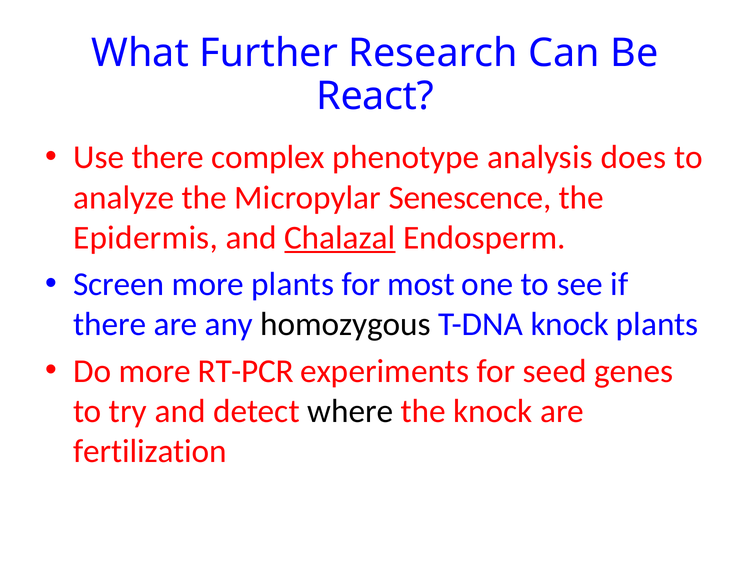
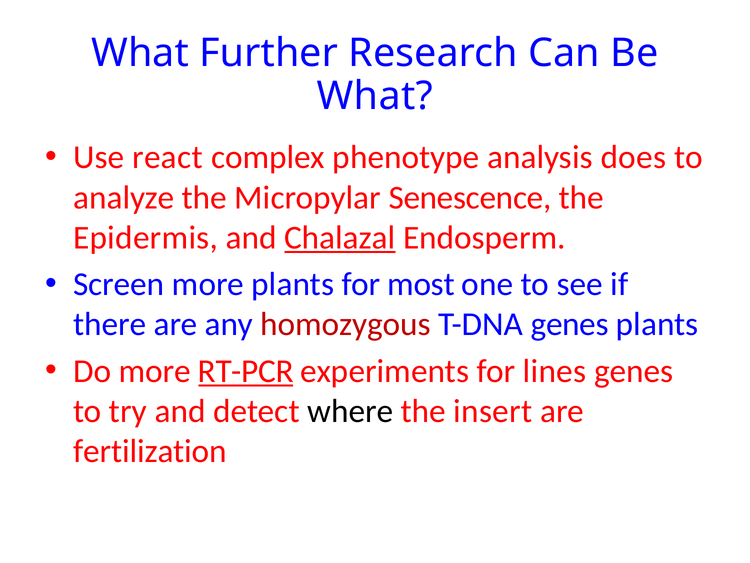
React: React -> What (375, 96)
Use there: there -> react (167, 157)
homozygous colour: black -> red (346, 324)
T-DNA knock: knock -> genes (570, 324)
RT-PCR underline: none -> present (246, 371)
seed: seed -> lines (555, 371)
the knock: knock -> insert (493, 411)
